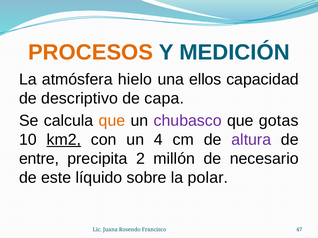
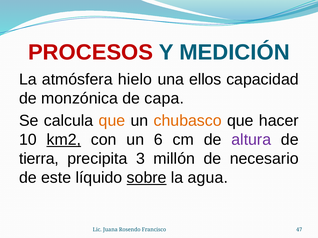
PROCESOS colour: orange -> red (91, 53)
descriptivo: descriptivo -> monzónica (80, 99)
chubasco colour: purple -> orange (188, 121)
gotas: gotas -> hacer (279, 121)
4: 4 -> 6 (158, 140)
entre: entre -> tierra (39, 159)
2: 2 -> 3 (140, 159)
sobre underline: none -> present (147, 178)
polar: polar -> agua (208, 178)
